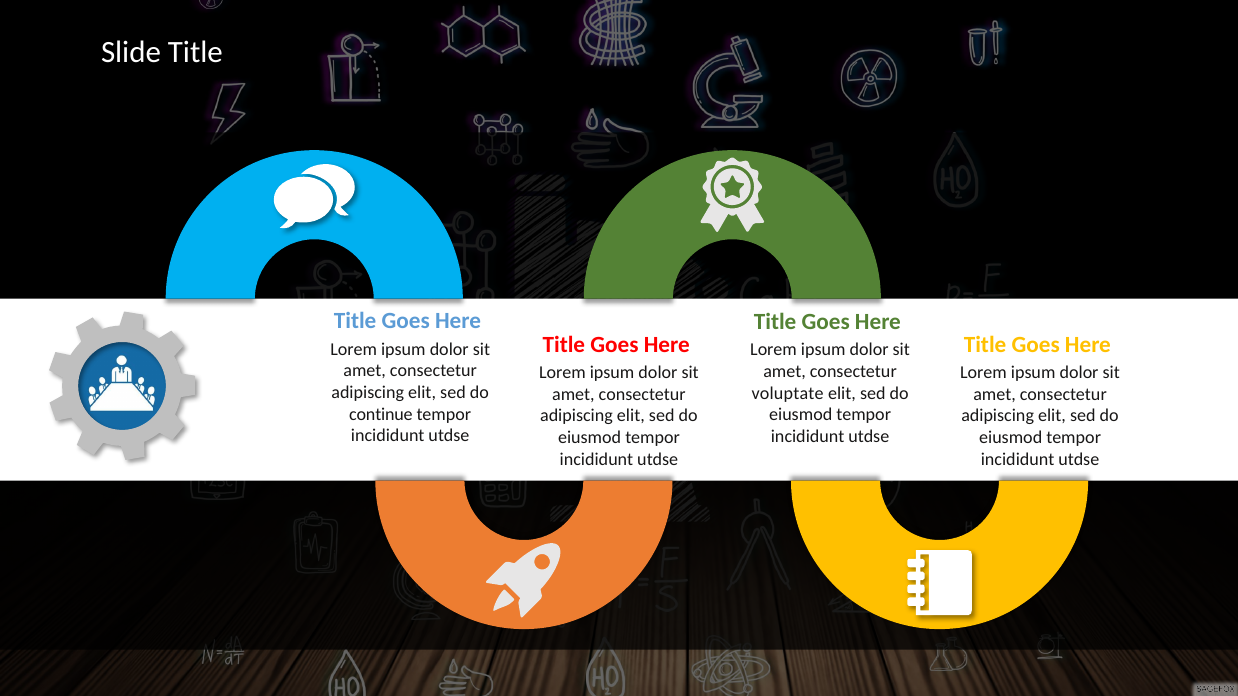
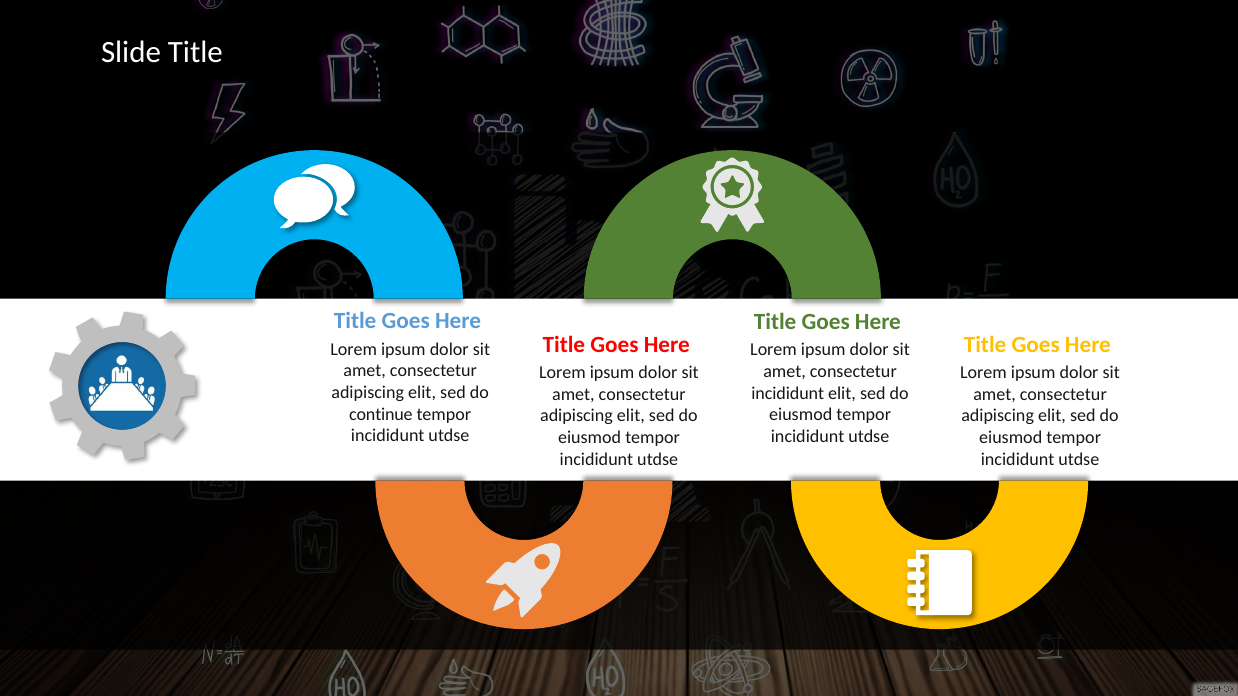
voluptate: voluptate -> incididunt (788, 393)
